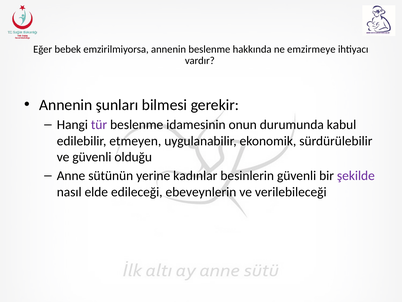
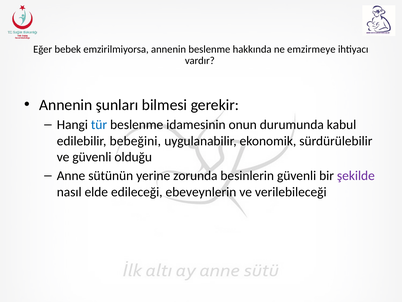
tür colour: purple -> blue (99, 125)
etmeyen: etmeyen -> bebeğini (135, 141)
kadınlar: kadınlar -> zorunda (195, 176)
